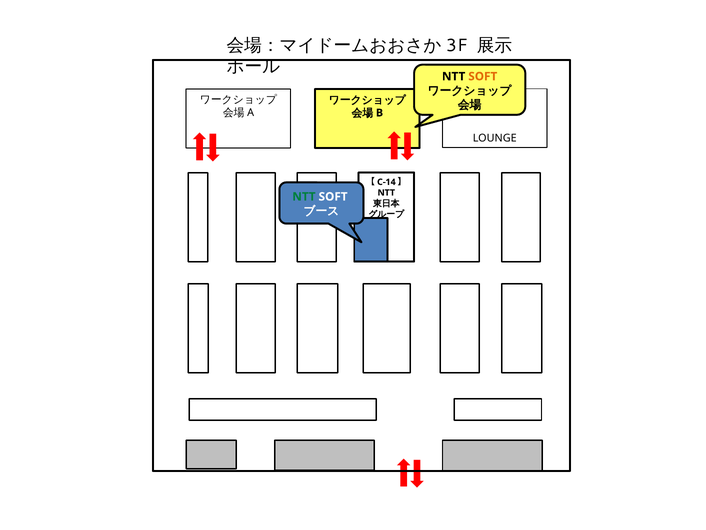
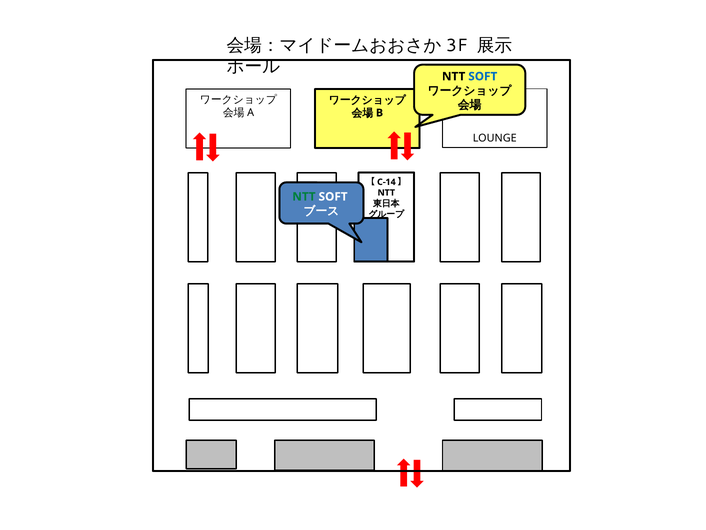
SOFT colour: orange -> blue (483, 76)
